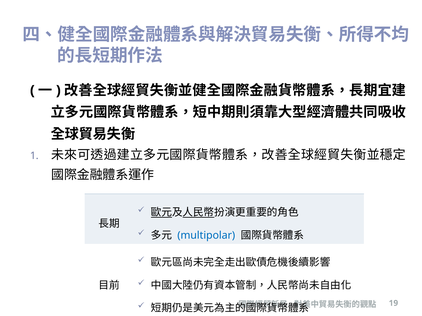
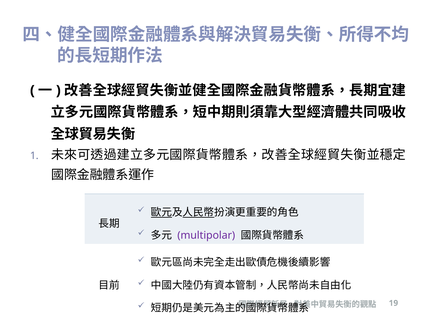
multipolar colour: blue -> purple (206, 236)
